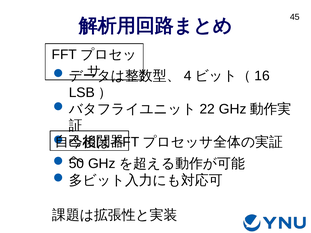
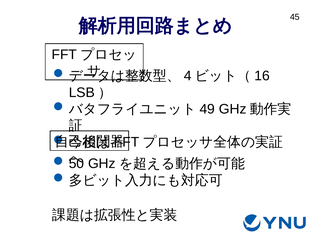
22: 22 -> 49 (207, 109)
